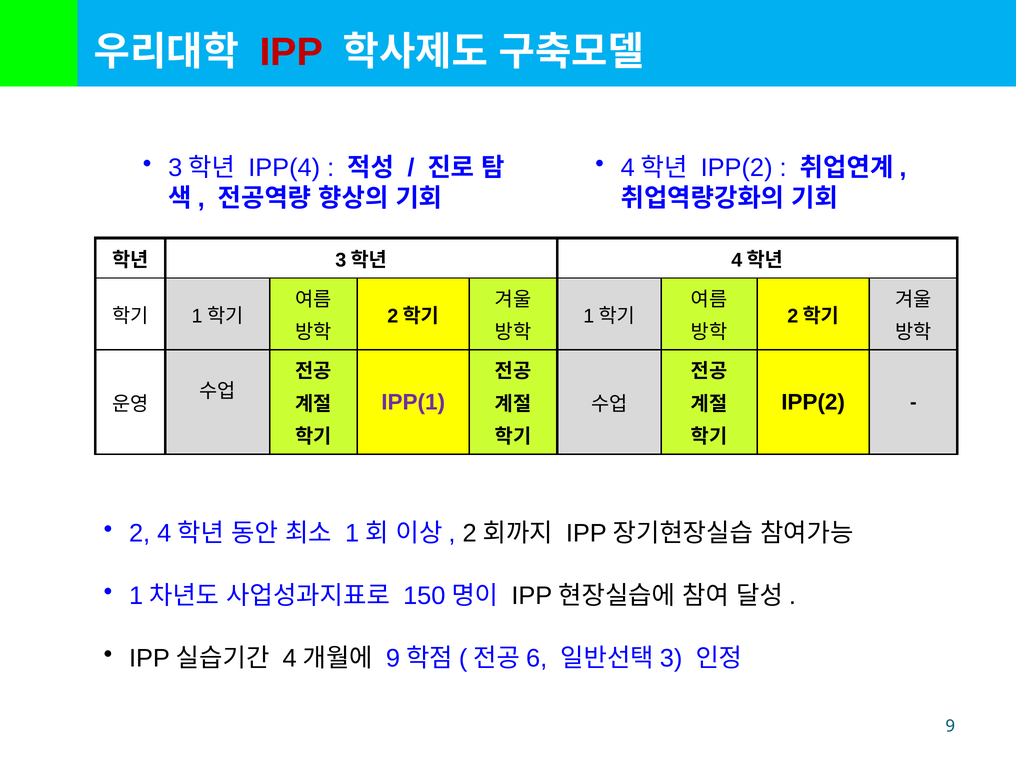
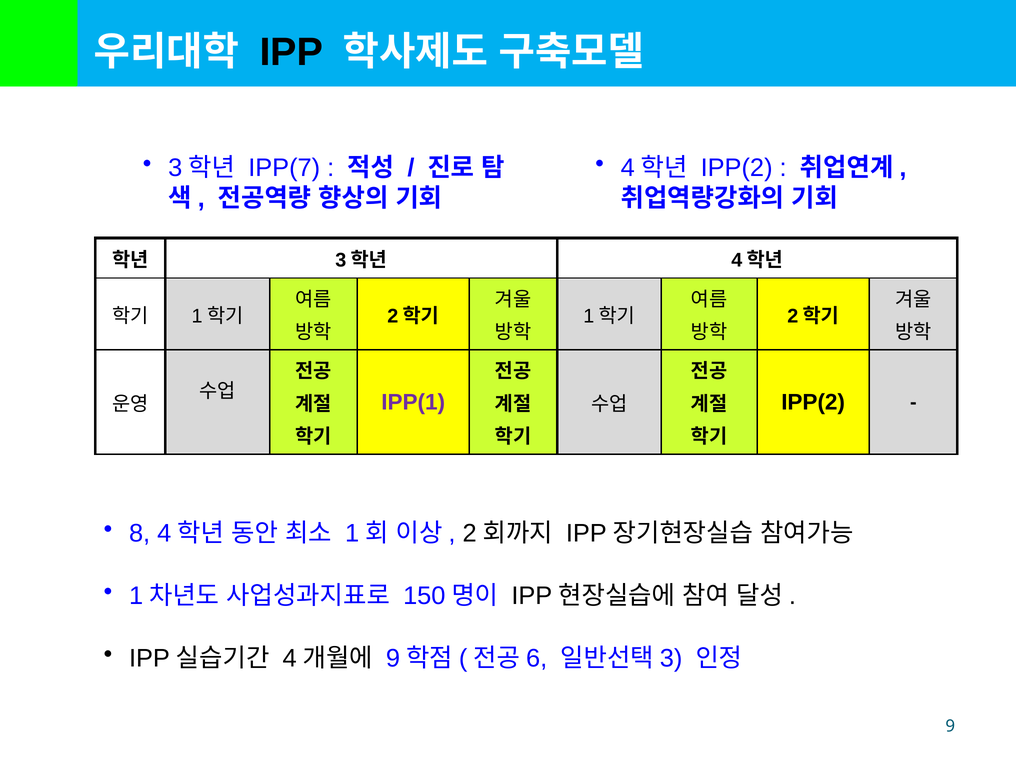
IPP colour: red -> black (291, 52)
IPP(4: IPP(4 -> IPP(7 (284, 168)
2: 2 -> 8 (140, 533)
